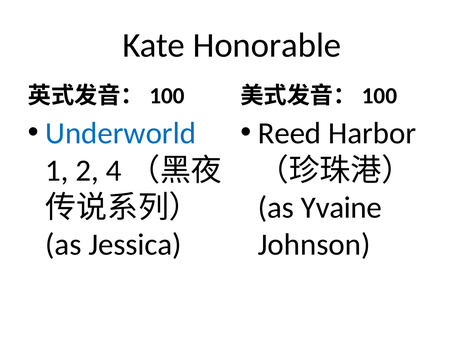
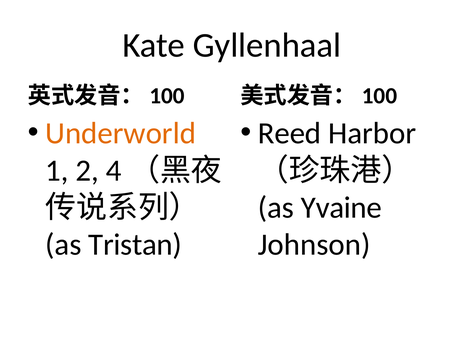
Honorable: Honorable -> Gyllenhaal (267, 45)
Underworld colour: blue -> orange (121, 133)
Jessica: Jessica -> Tristan (135, 245)
